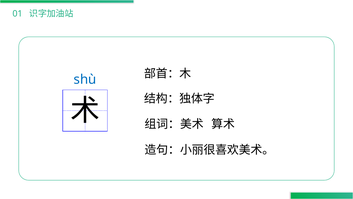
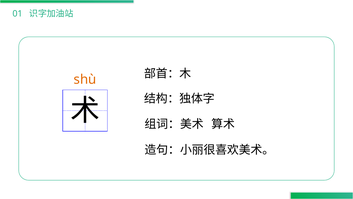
shù colour: blue -> orange (85, 79)
